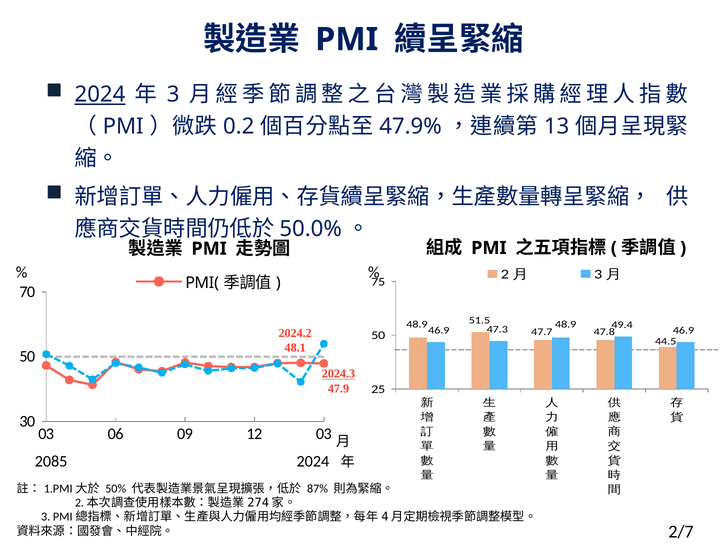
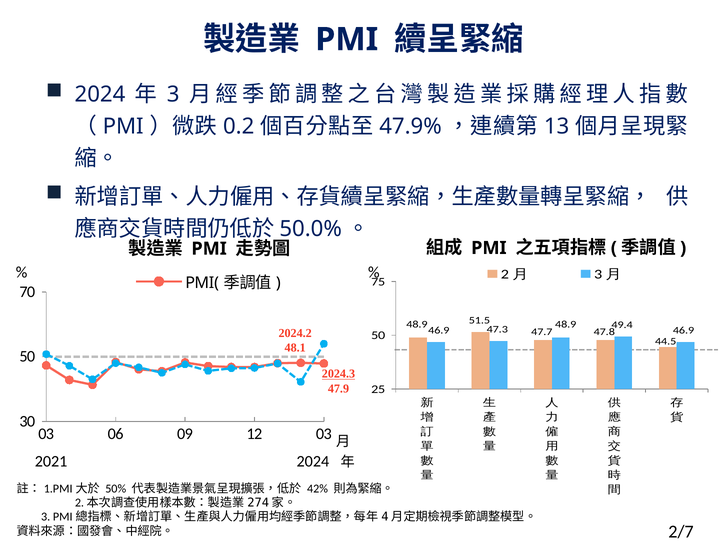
2024 underline: present -> none (100, 94)
2085: 2085 -> 2021 (51, 461)
87%: 87% -> 42% (317, 488)
